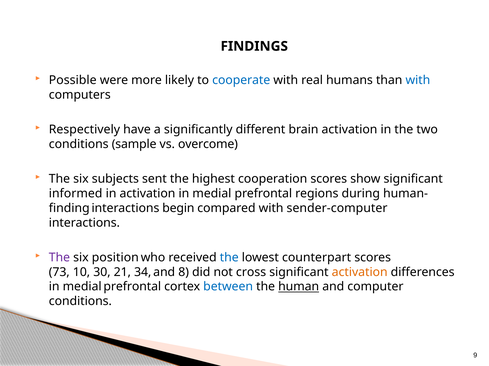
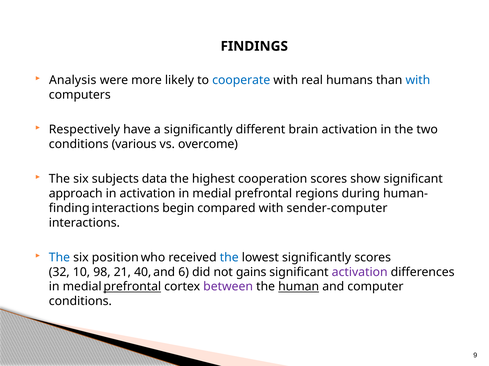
Possible: Possible -> Analysis (73, 80)
sample: sample -> various (134, 144)
sent: sent -> data (154, 179)
informed: informed -> approach (76, 194)
The colour: purple -> blue (59, 258)
lowest counterpart: counterpart -> significantly (317, 258)
73: 73 -> 32 (59, 273)
30: 30 -> 98 (102, 273)
34: 34 -> 40 (143, 273)
8: 8 -> 6 (184, 273)
cross: cross -> gains (251, 273)
activation colour: orange -> purple (360, 273)
prefrontal underline: none -> present (132, 287)
between colour: blue -> purple (228, 287)
